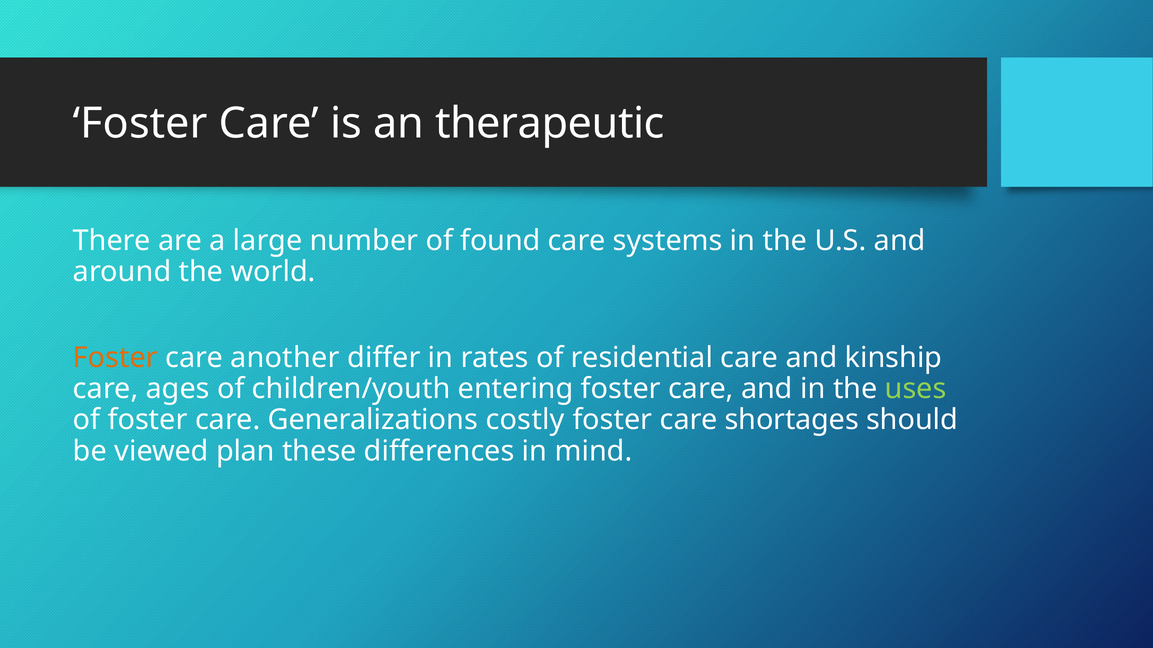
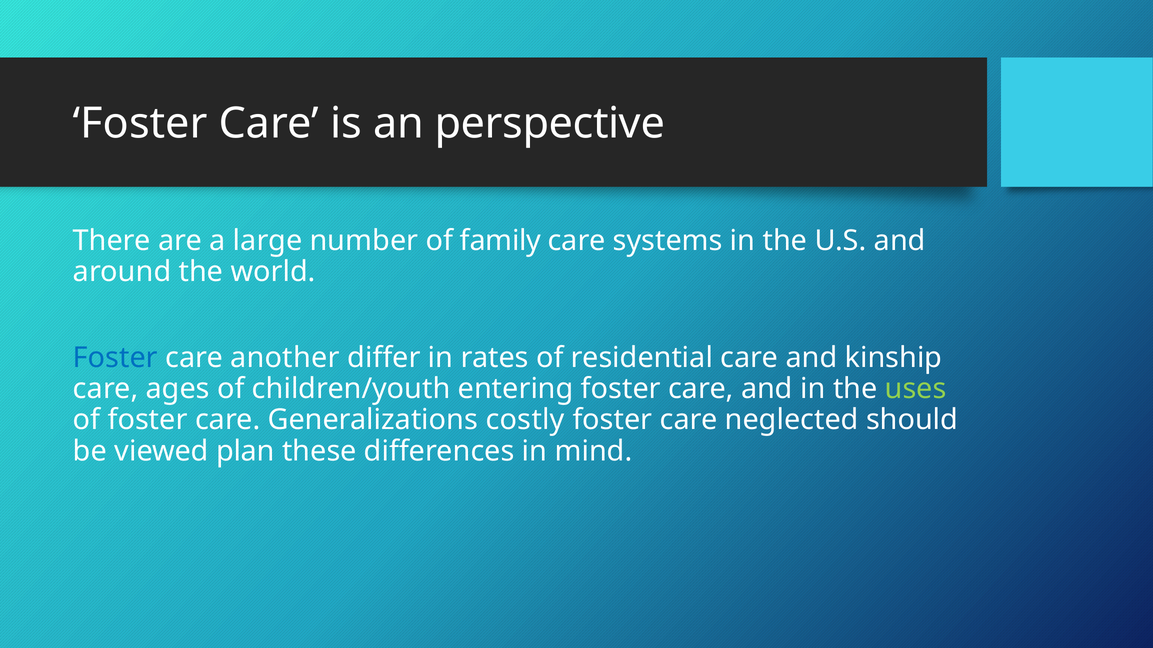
therapeutic: therapeutic -> perspective (550, 124)
found: found -> family (501, 241)
Foster colour: orange -> blue (115, 358)
shortages: shortages -> neglected (792, 420)
